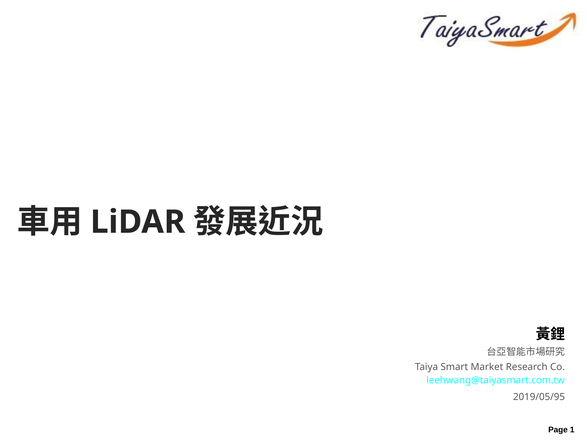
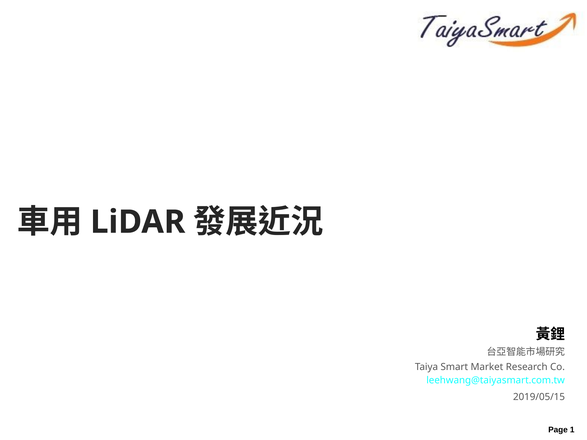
2019/05/95: 2019/05/95 -> 2019/05/15 (539, 397)
